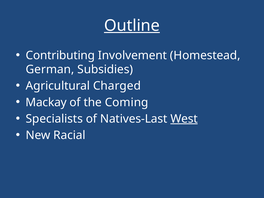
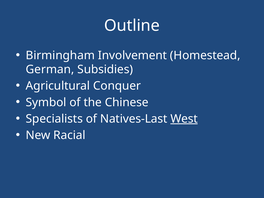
Outline underline: present -> none (132, 26)
Contributing: Contributing -> Birmingham (60, 55)
Charged: Charged -> Conquer (117, 86)
Mackay: Mackay -> Symbol (46, 102)
Coming: Coming -> Chinese (127, 102)
